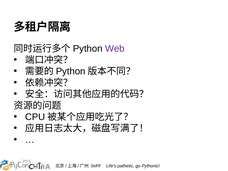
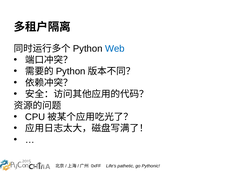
Web colour: purple -> blue (115, 49)
